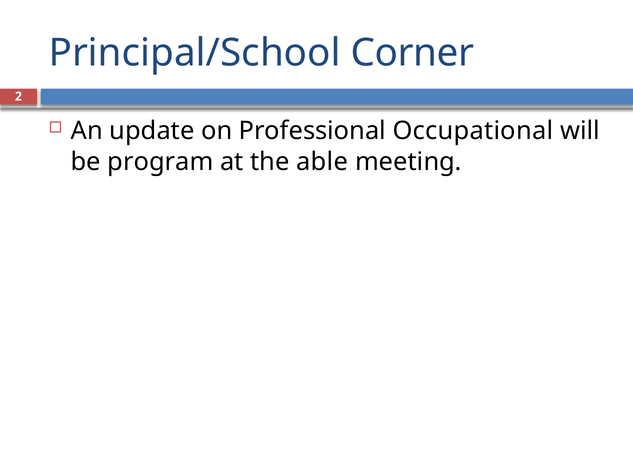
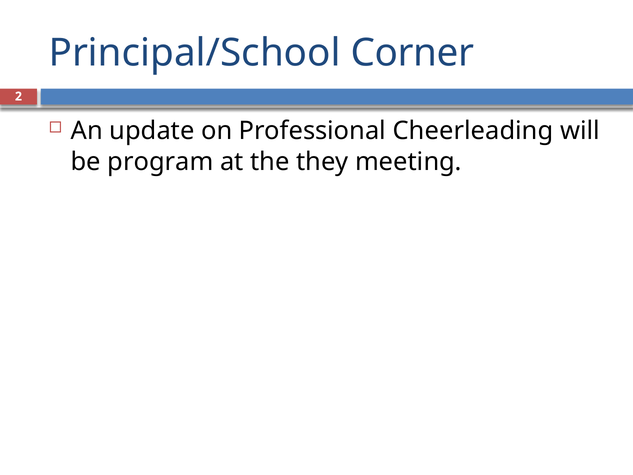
Occupational: Occupational -> Cheerleading (473, 131)
able: able -> they (322, 162)
